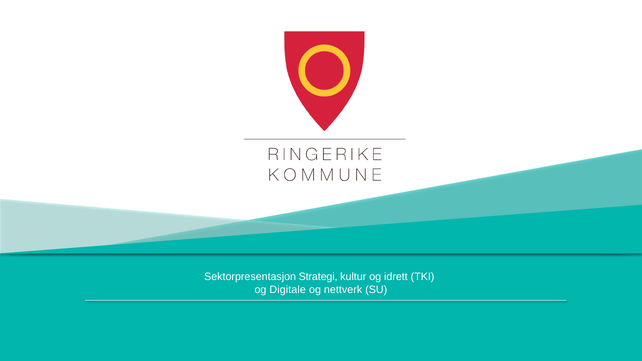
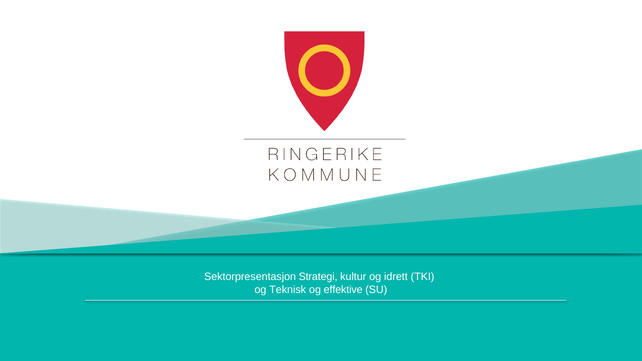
Digitale: Digitale -> Teknisk (288, 290)
nettverk: nettverk -> effektive (343, 290)
